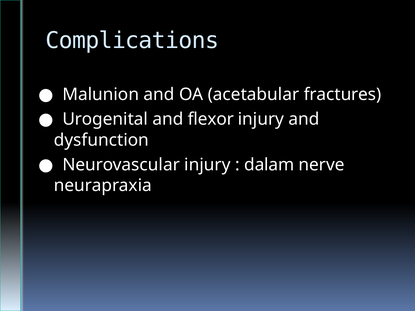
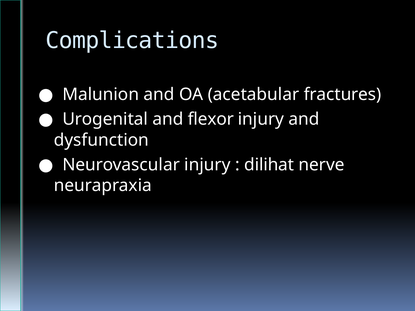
dalam: dalam -> dilihat (269, 165)
